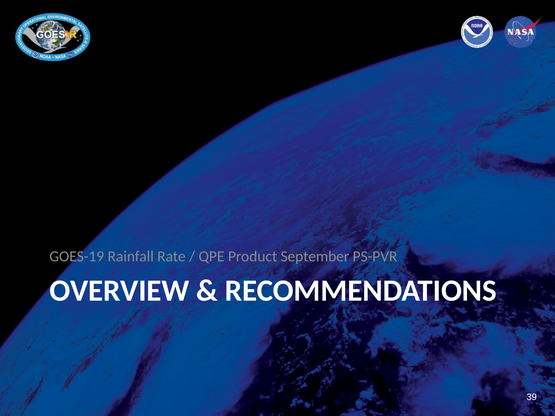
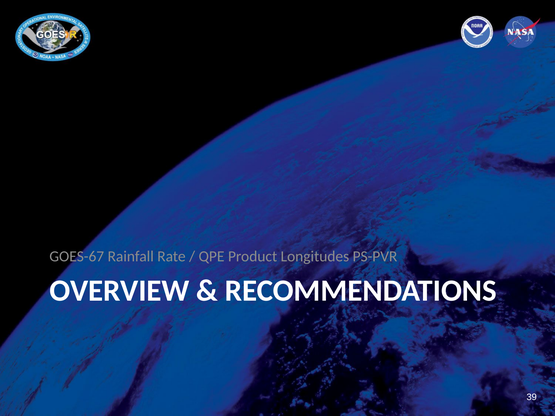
GOES-19: GOES-19 -> GOES-67 (77, 257)
September: September -> Longitudes (315, 257)
